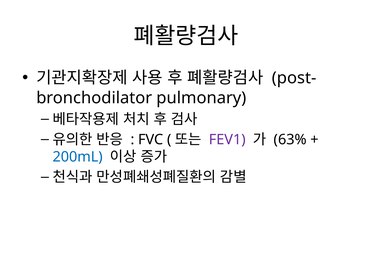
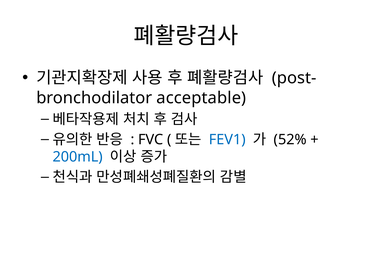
pulmonary: pulmonary -> acceptable (201, 98)
FEV1 colour: purple -> blue (227, 140)
63%: 63% -> 52% (290, 140)
